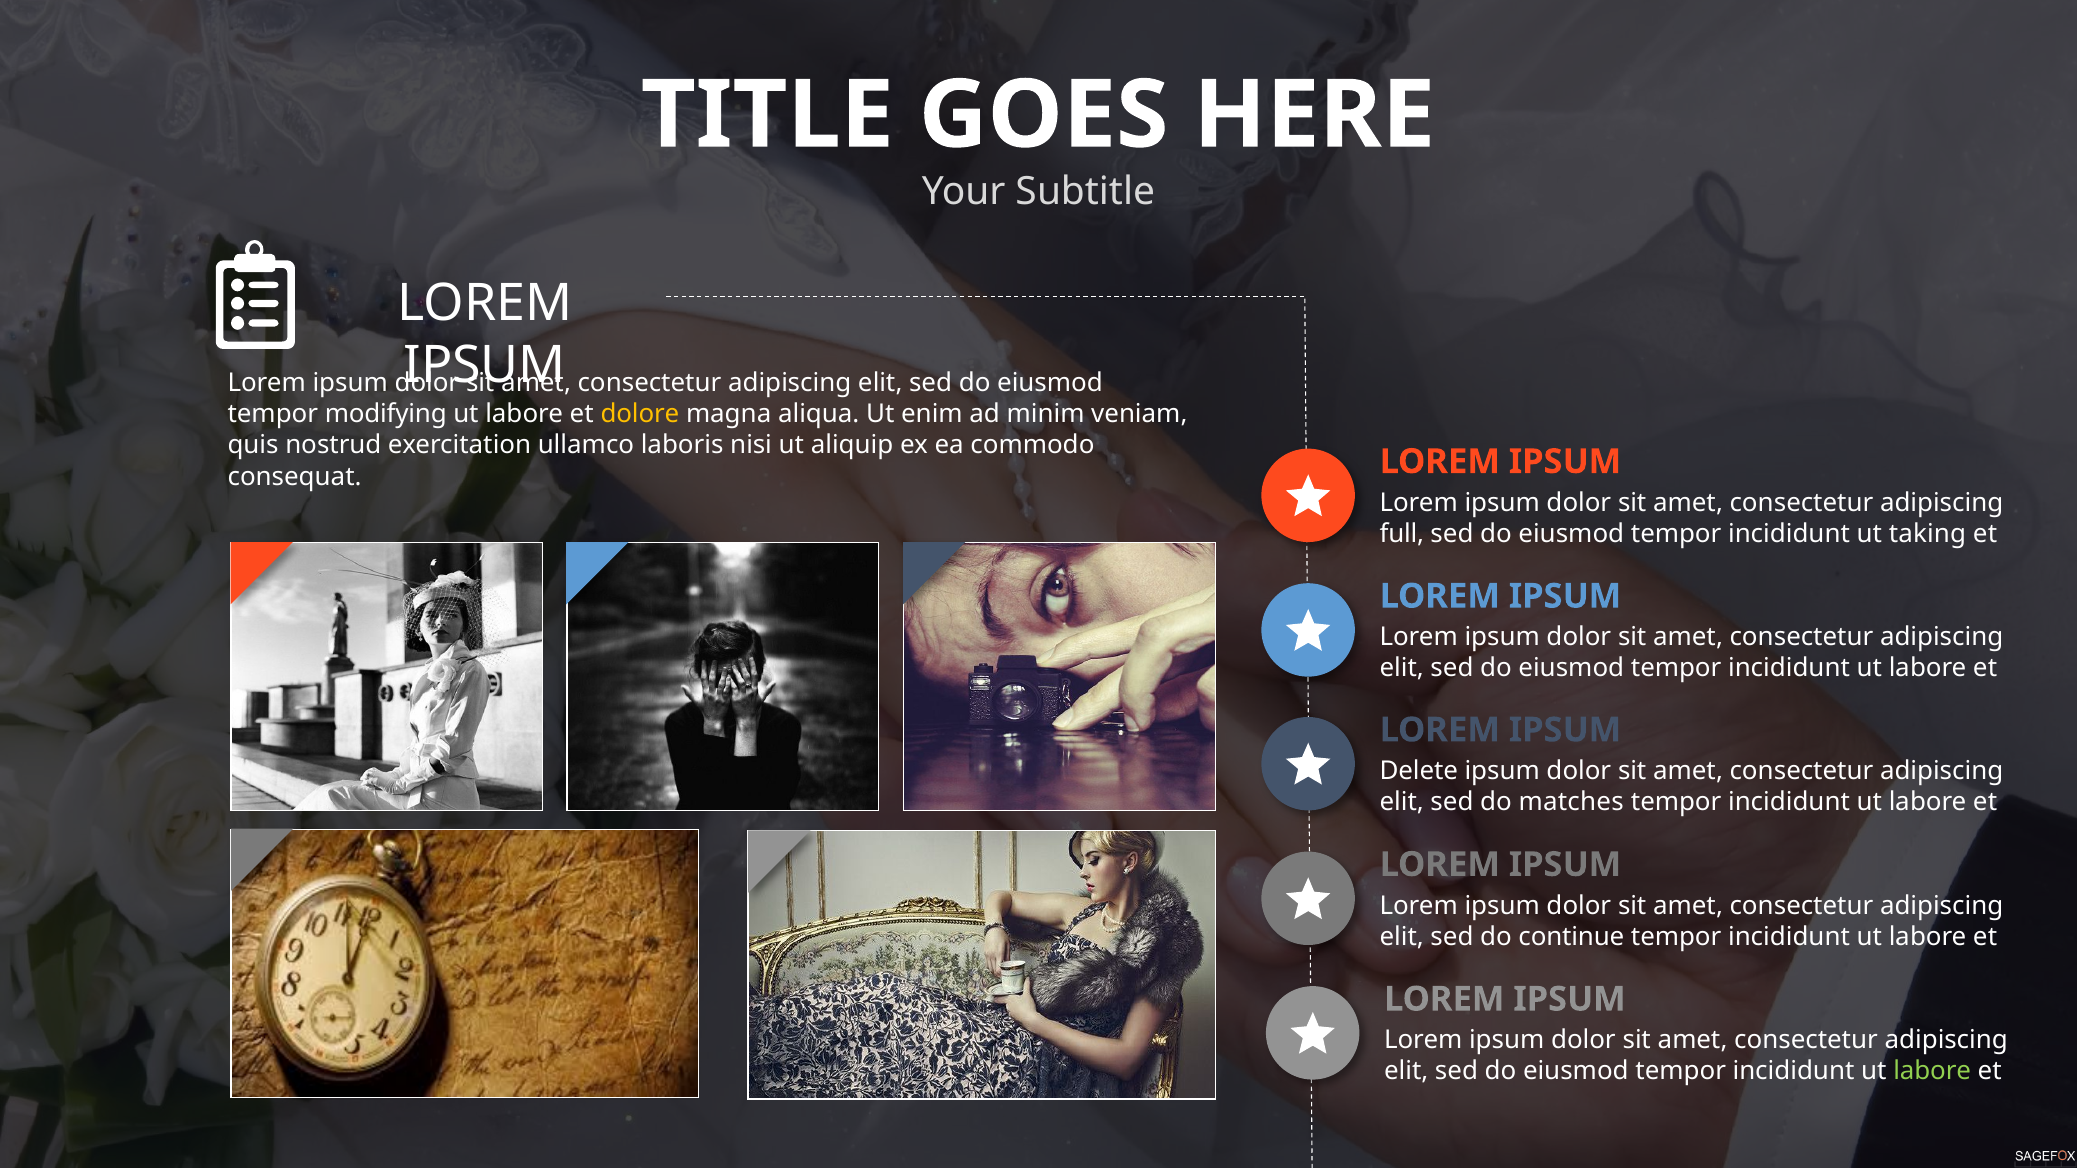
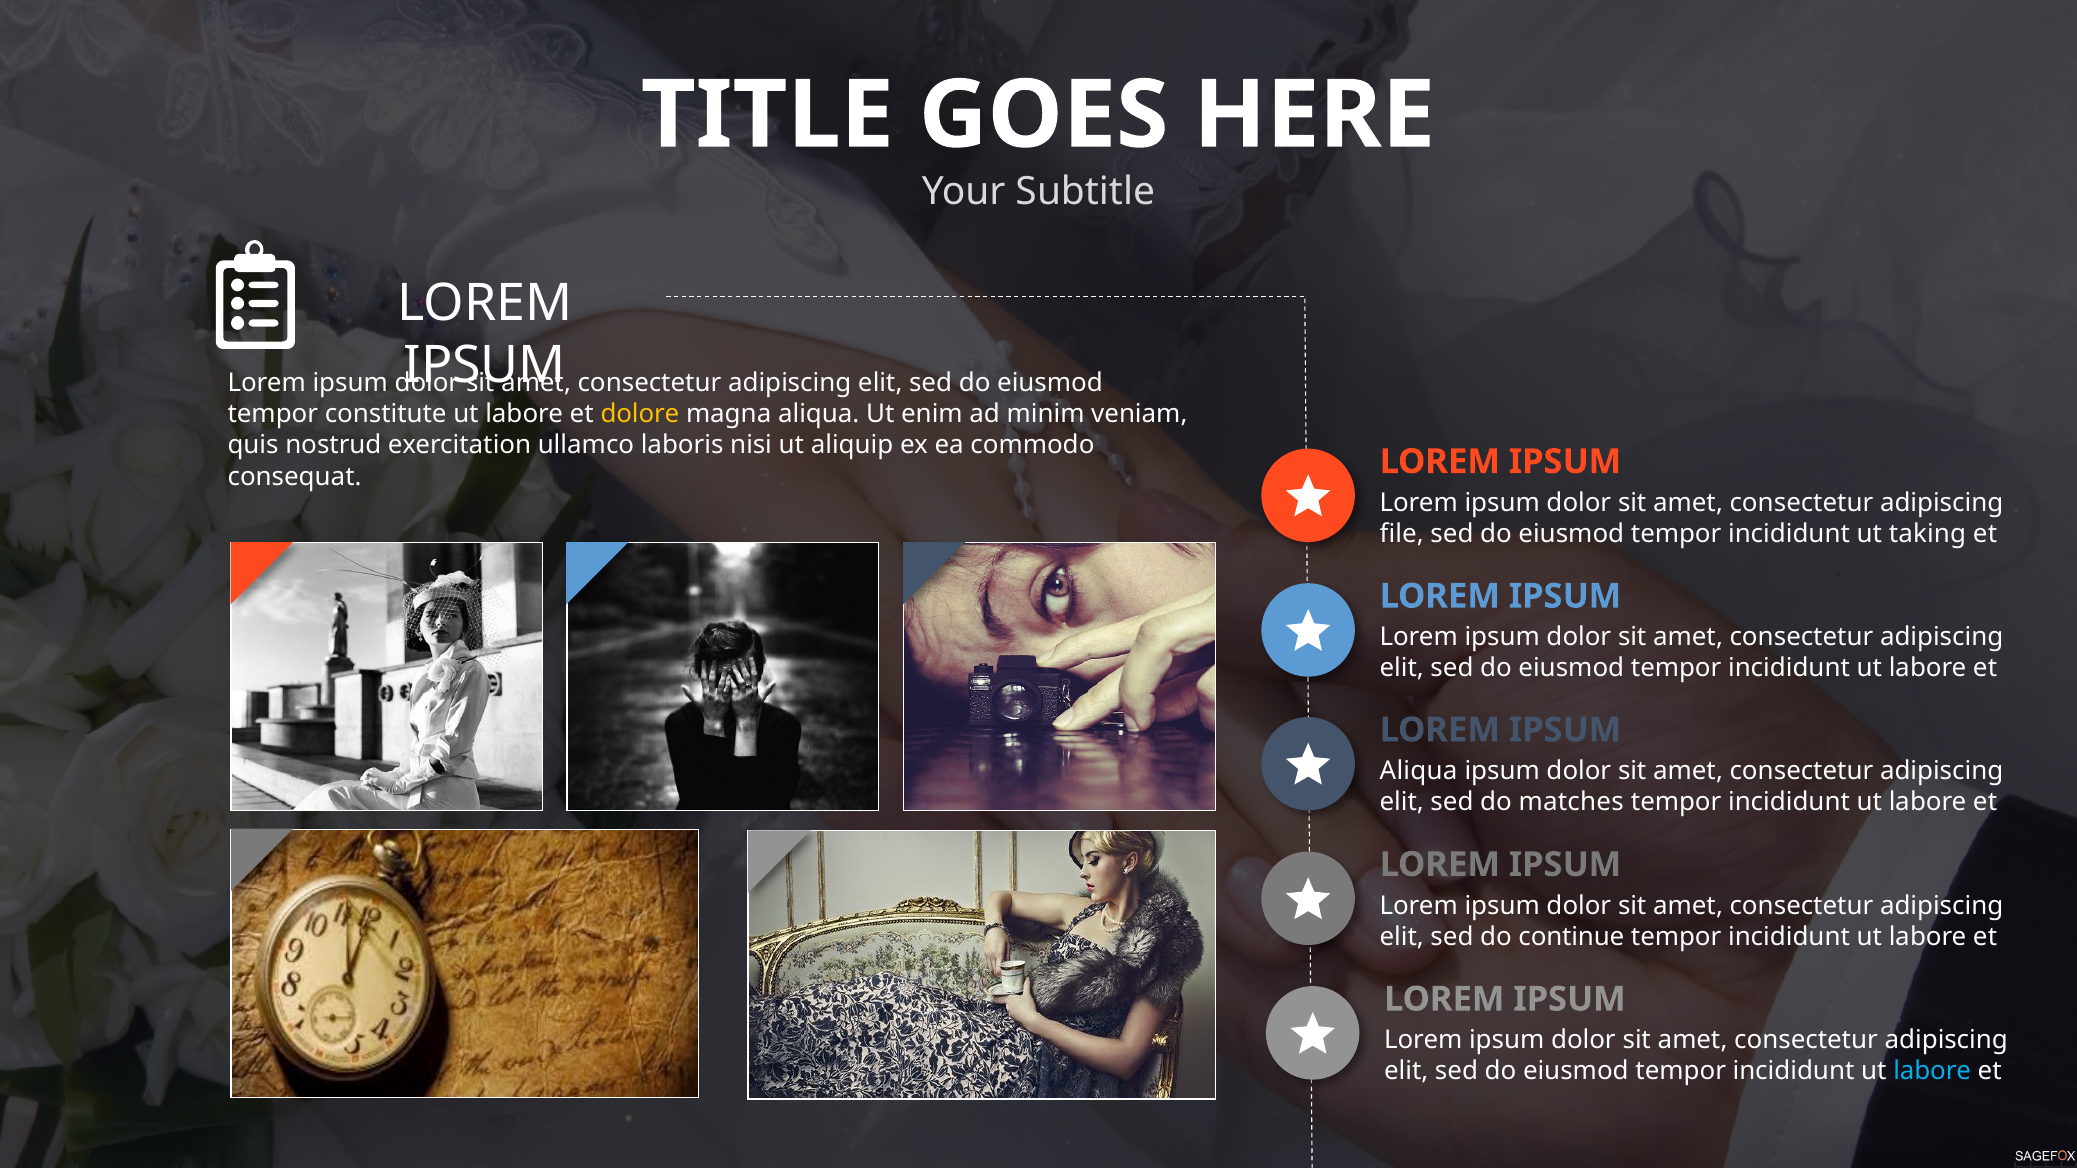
modifying: modifying -> constitute (386, 414)
full: full -> file (1402, 534)
Delete: Delete -> Aliqua (1419, 771)
labore colour: light green -> light blue (1932, 1071)
